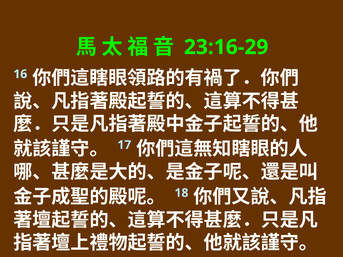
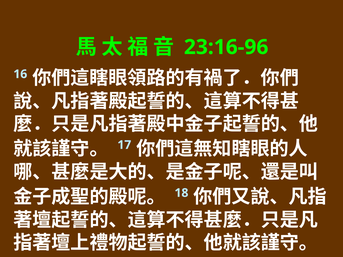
23:16-29: 23:16-29 -> 23:16-96 (226, 47)
